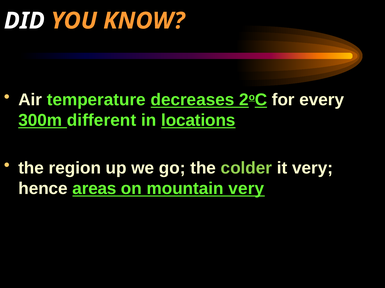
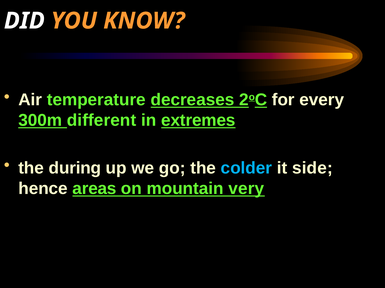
locations: locations -> extremes (198, 121)
region: region -> during (75, 168)
colder colour: light green -> light blue (246, 168)
it very: very -> side (312, 168)
